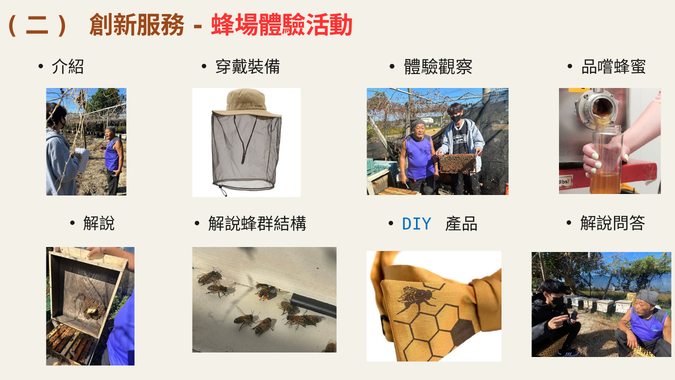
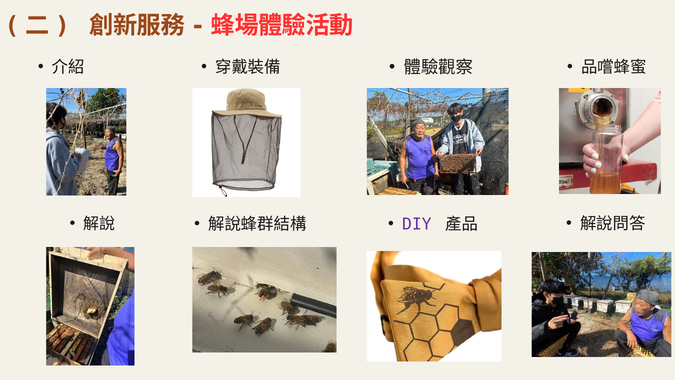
DIY colour: blue -> purple (417, 224)
